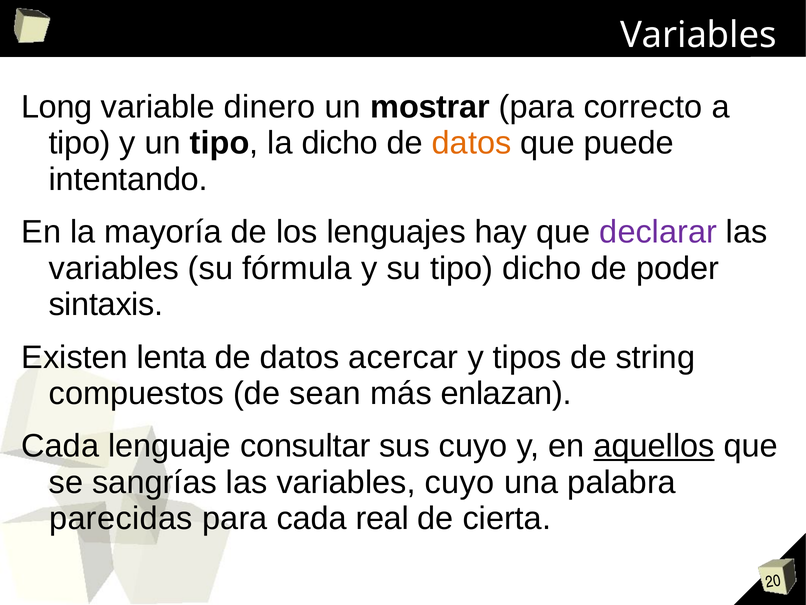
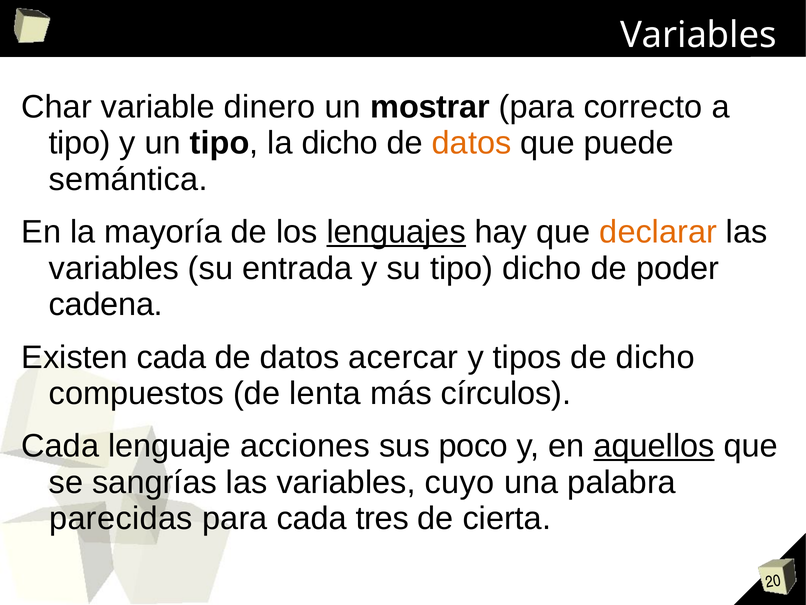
Long: Long -> Char (57, 107)
intentando: intentando -> semántica (128, 179)
lenguajes underline: none -> present (396, 232)
declarar colour: purple -> orange (658, 232)
fórmula: fórmula -> entrada (297, 268)
sintaxis: sintaxis -> cadena (106, 304)
Existen lenta: lenta -> cada (172, 357)
de string: string -> dicho (655, 357)
sean: sean -> lenta (325, 393)
enlazan: enlazan -> círculos (506, 393)
consultar: consultar -> acciones (305, 446)
sus cuyo: cuyo -> poco (473, 446)
real: real -> tres (382, 518)
